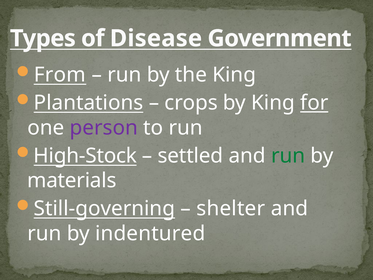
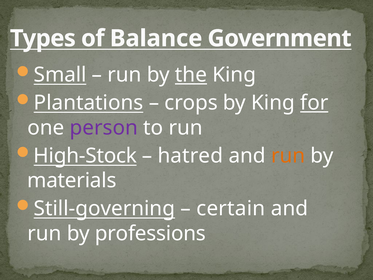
Disease: Disease -> Balance (156, 38)
From: From -> Small (60, 75)
the underline: none -> present (191, 75)
settled: settled -> hatred (190, 156)
run colour: green -> orange (288, 156)
shelter: shelter -> certain (231, 208)
indentured: indentured -> professions (150, 233)
